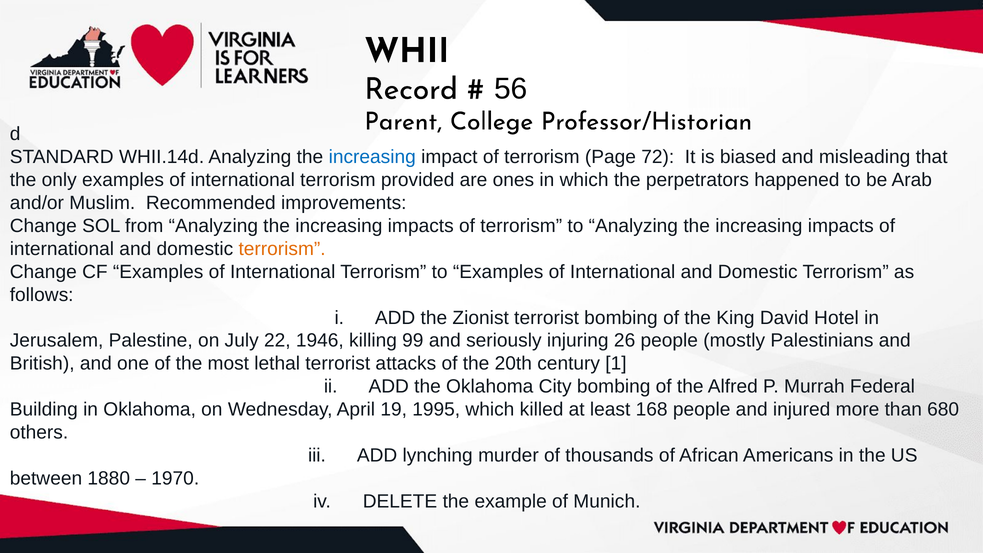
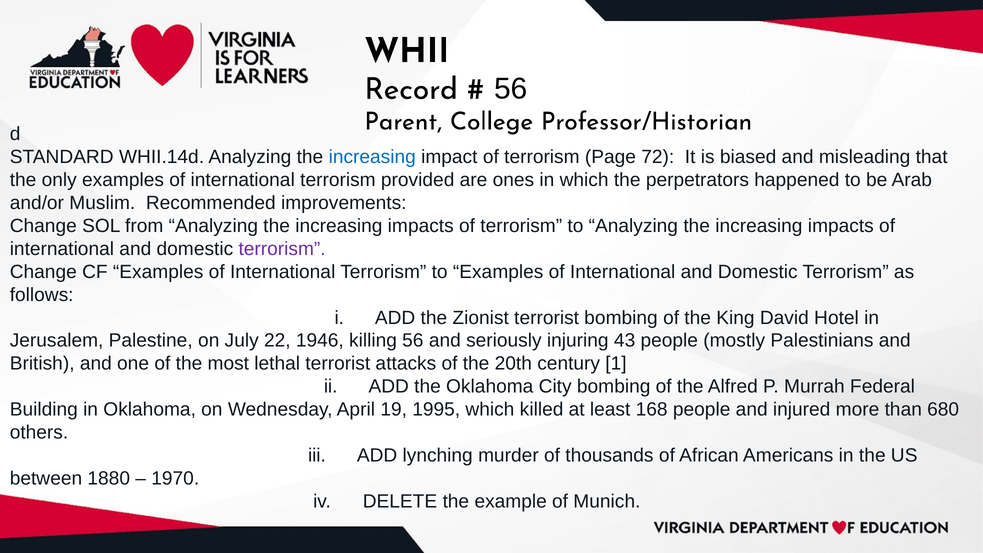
terrorism colour: orange -> purple (282, 249)
killing 99: 99 -> 56 (413, 341)
26: 26 -> 43 (625, 341)
